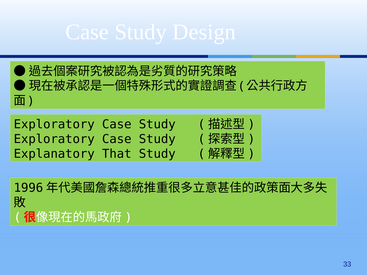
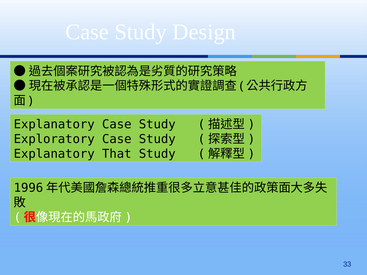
Exploratory: Exploratory -> Explanatory (54, 124)
